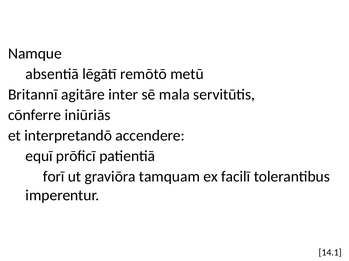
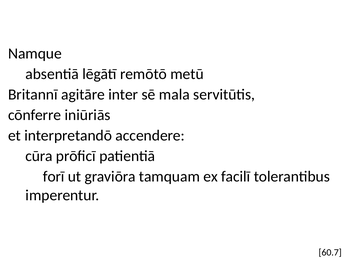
equī: equī -> cūra (39, 157)
14.1: 14.1 -> 60.7 (330, 253)
